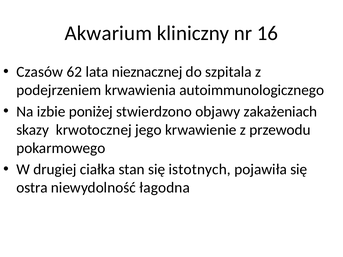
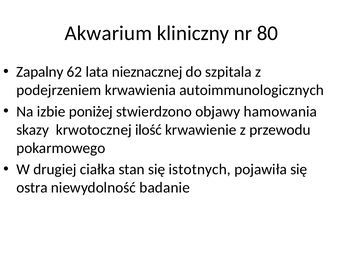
16: 16 -> 80 (267, 33)
Czasów: Czasów -> Zapalny (40, 72)
autoimmunologicznego: autoimmunologicznego -> autoimmunologicznych (252, 90)
zakażeniach: zakażeniach -> hamowania (280, 112)
jego: jego -> ilość (148, 130)
łagodna: łagodna -> badanie (165, 188)
